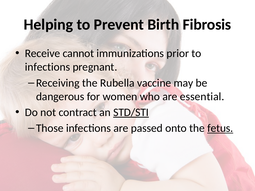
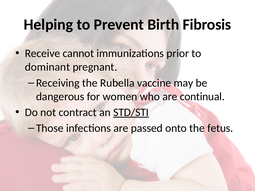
infections: infections -> dominant (47, 67)
essential: essential -> continual (202, 97)
fetus underline: present -> none (220, 128)
